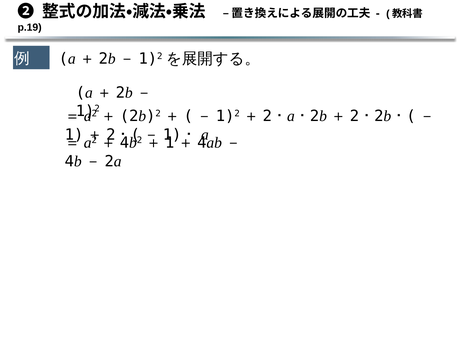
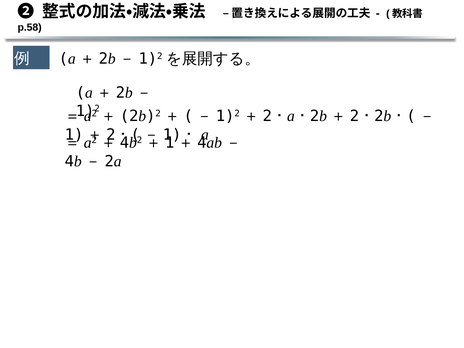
p.19: p.19 -> p.58 (30, 27)
